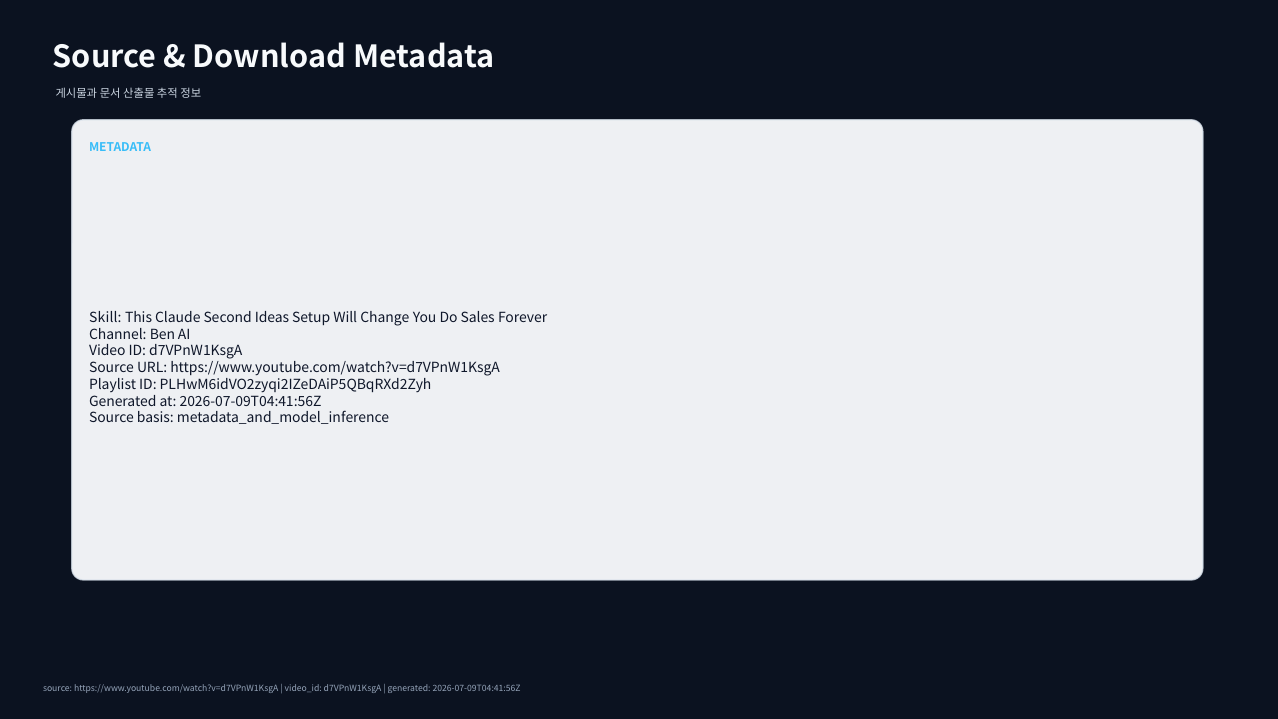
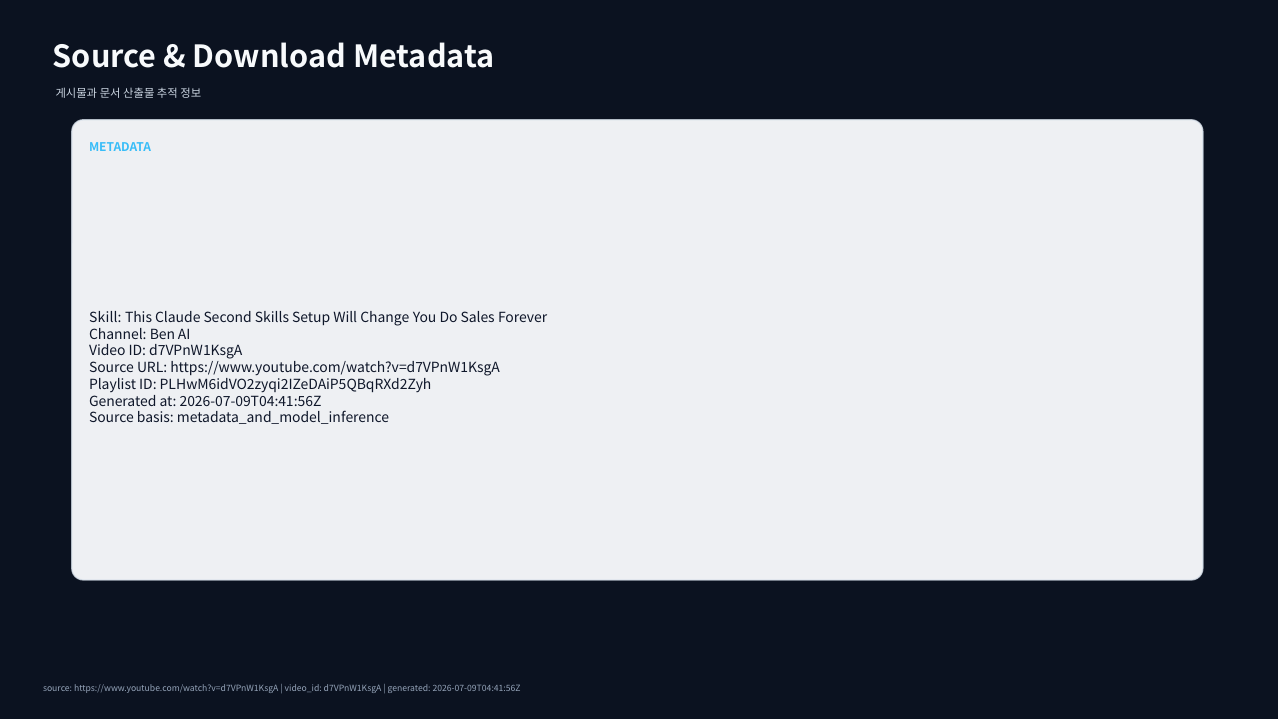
Ideas: Ideas -> Skills (272, 318)
